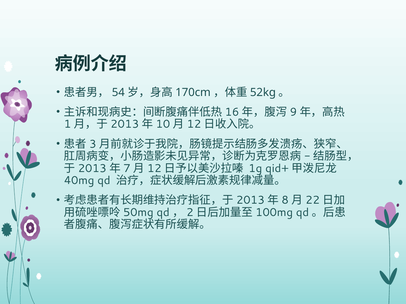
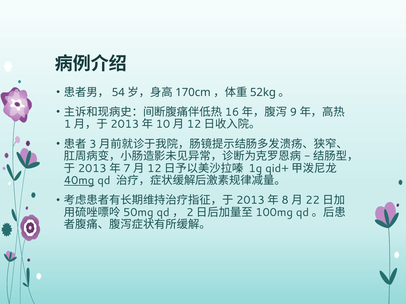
40mg underline: none -> present (79, 181)
